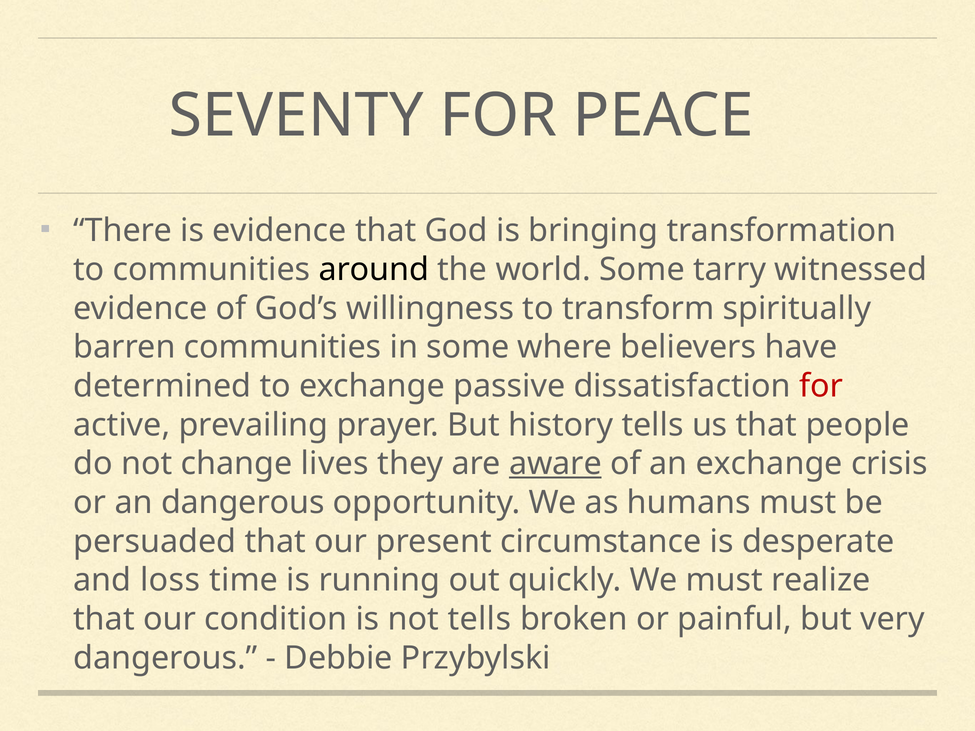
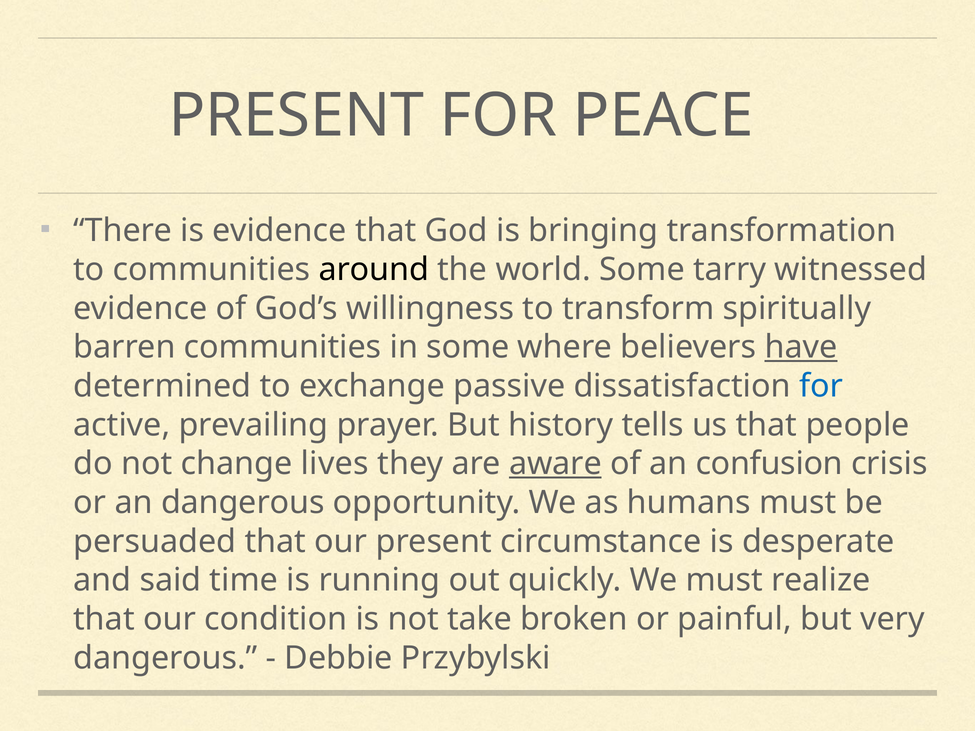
SEVENTY: SEVENTY -> PRESENT (296, 116)
have underline: none -> present (801, 347)
for colour: red -> blue (821, 386)
an exchange: exchange -> confusion (769, 464)
loss: loss -> said (170, 580)
not tells: tells -> take (480, 619)
